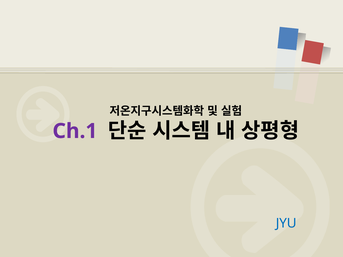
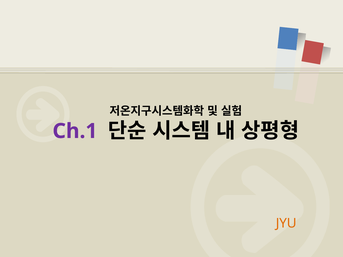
JYU colour: blue -> orange (286, 223)
